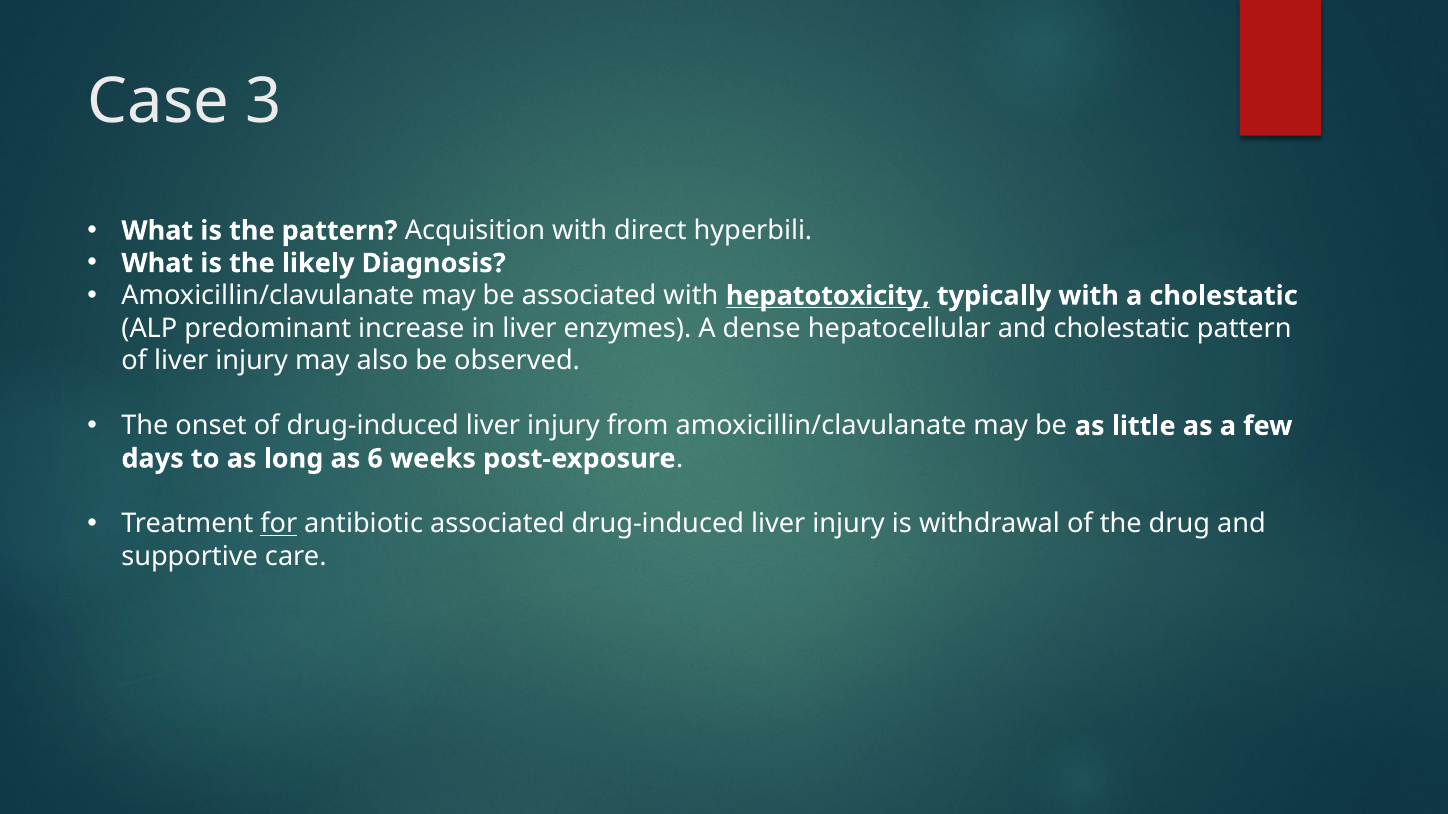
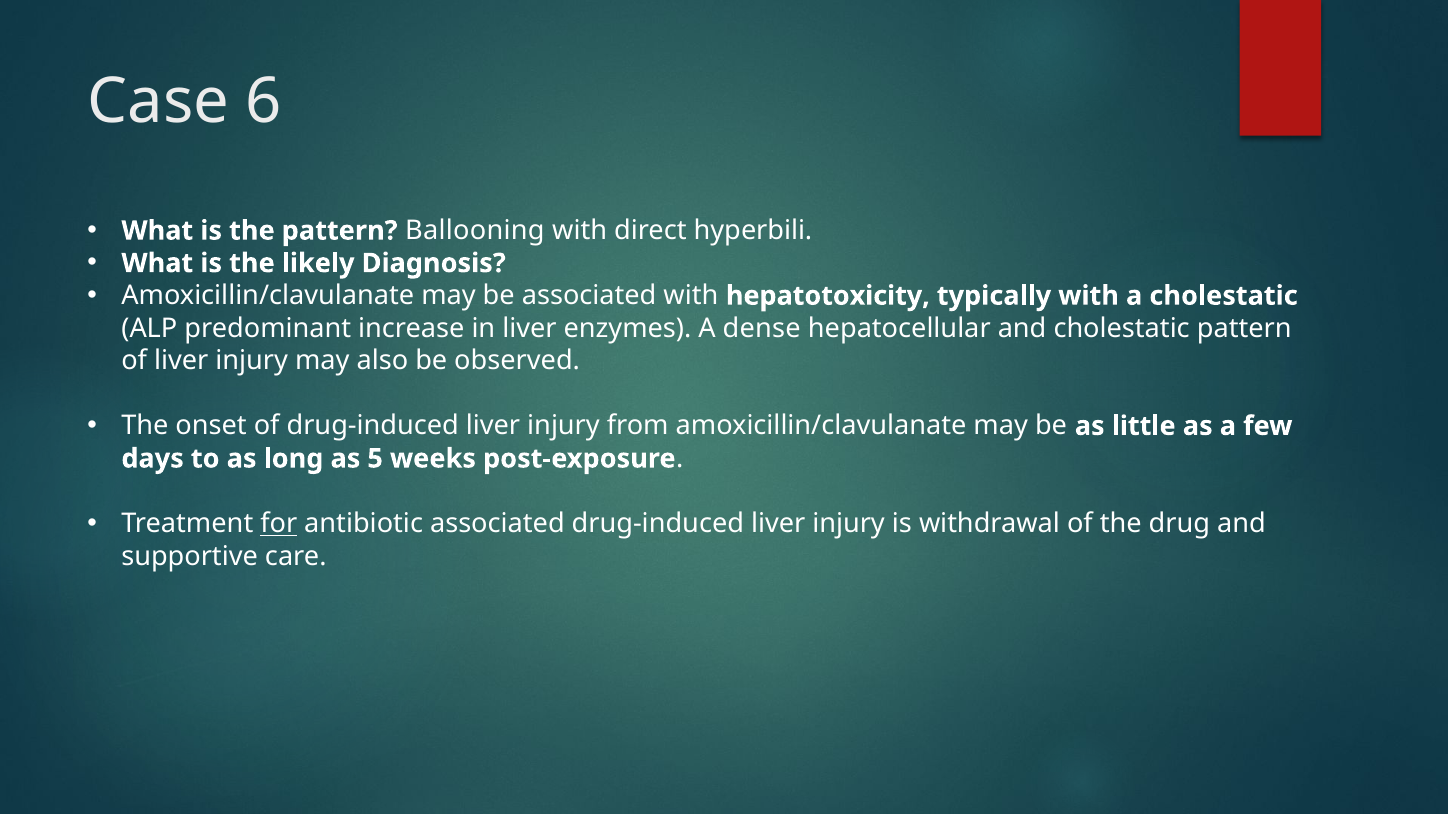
3: 3 -> 6 (264, 102)
Acquisition: Acquisition -> Ballooning (475, 231)
hepatotoxicity underline: present -> none (828, 296)
6: 6 -> 5 (375, 459)
